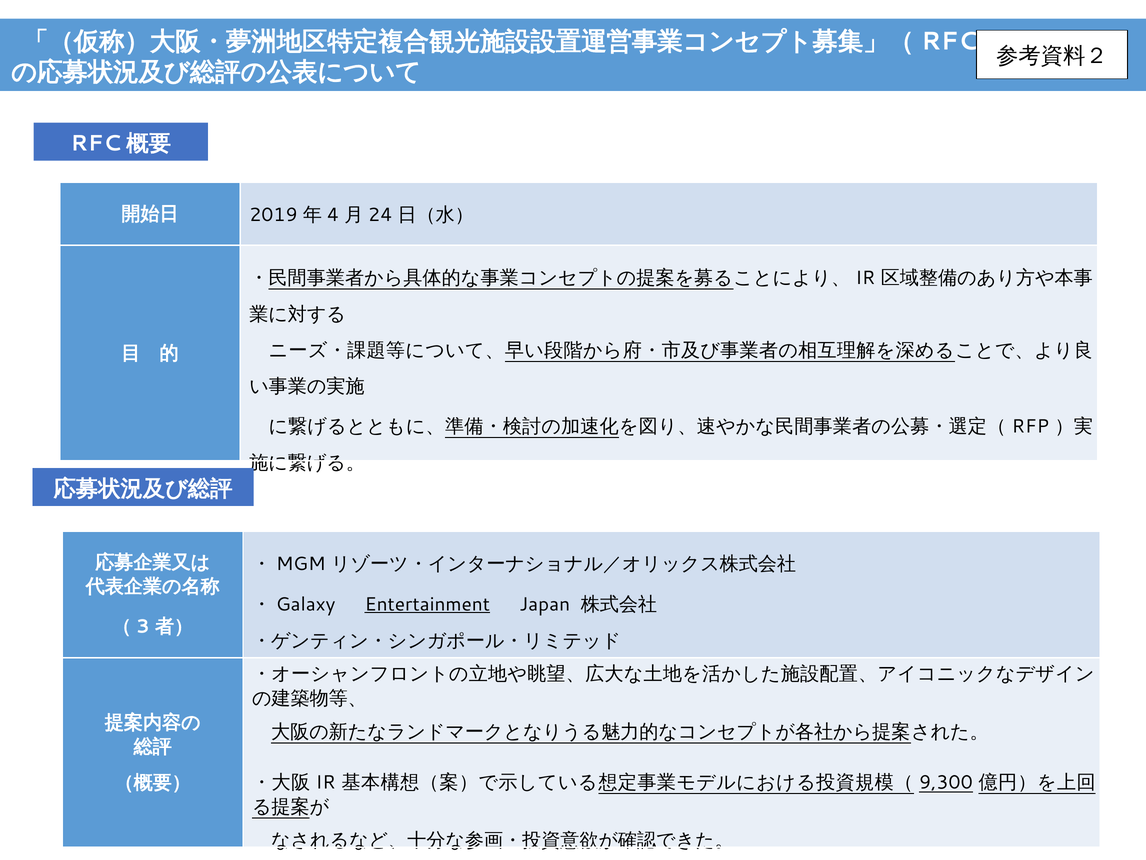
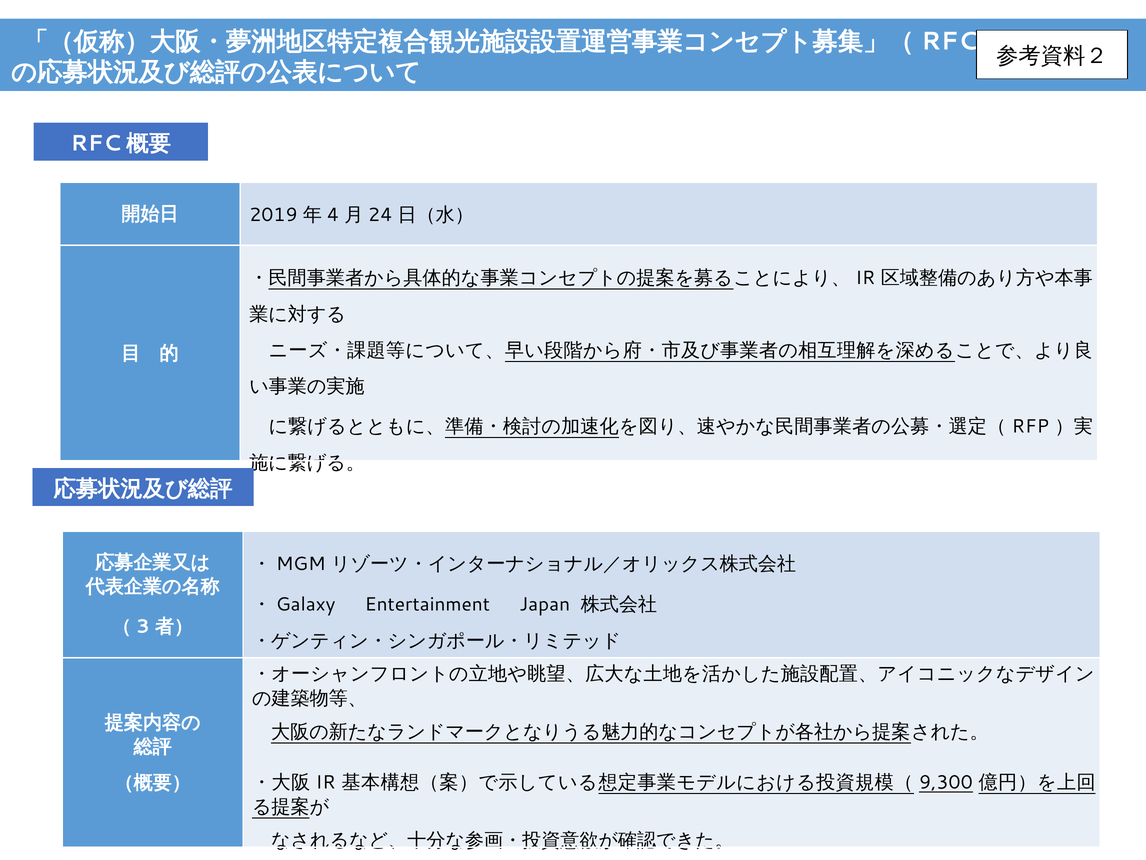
Entertainment underline: present -> none (427, 604)
